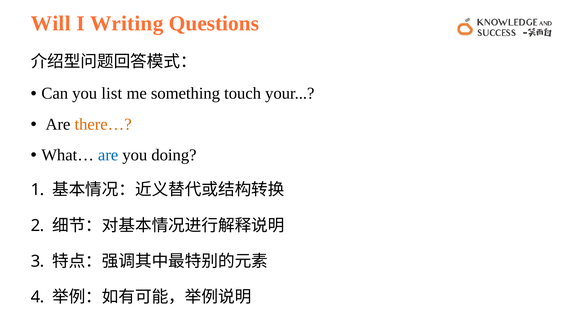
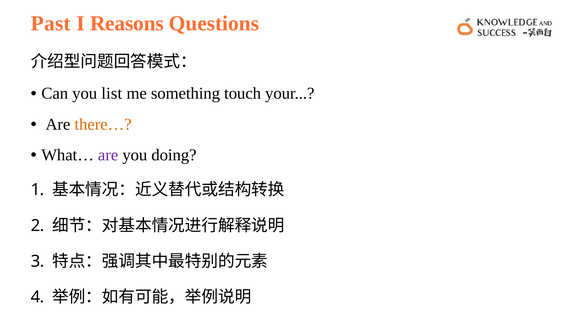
Will: Will -> Past (51, 23)
Writing: Writing -> Reasons (127, 23)
are colour: blue -> purple (108, 155)
